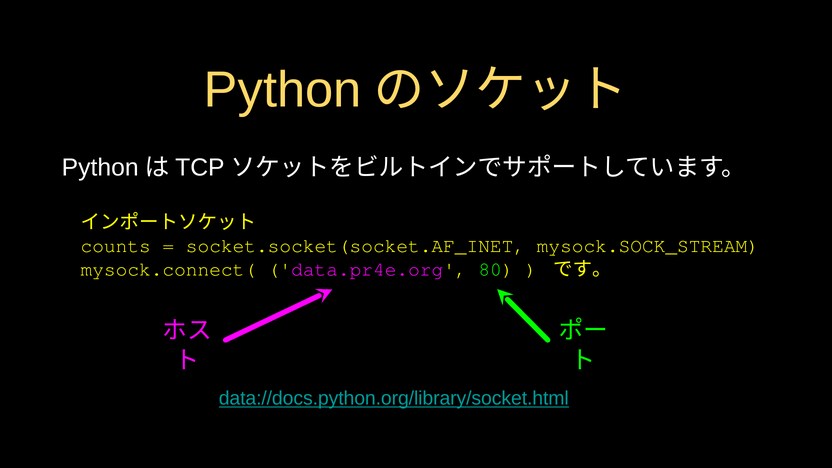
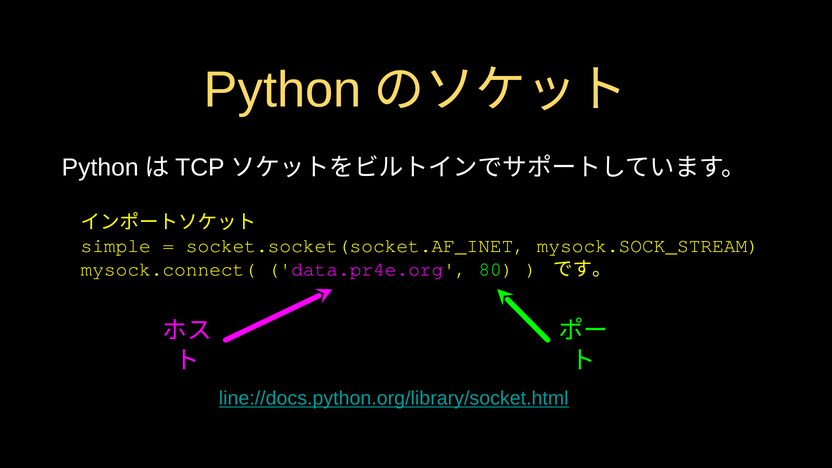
counts: counts -> simple (116, 246)
data://docs.python.org/library/socket.html: data://docs.python.org/library/socket.html -> line://docs.python.org/library/socket.html (394, 399)
